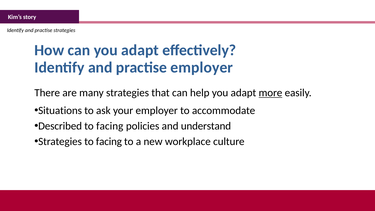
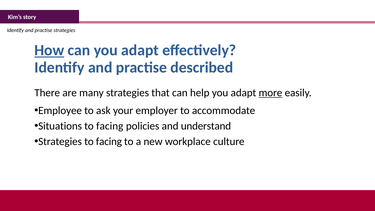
How underline: none -> present (49, 50)
practise employer: employer -> described (202, 67)
Situations: Situations -> Employee (60, 111)
Described: Described -> Situations (60, 126)
